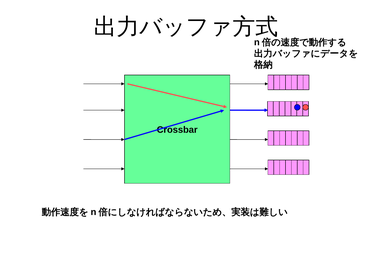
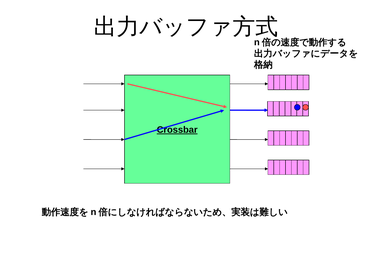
Crossbar underline: none -> present (177, 130)
